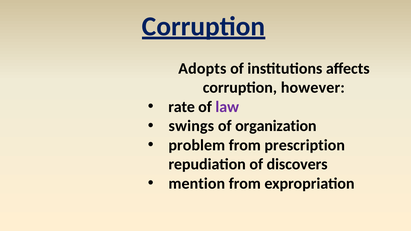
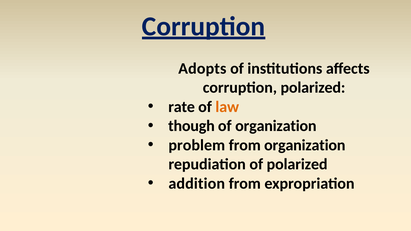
corruption however: however -> polarized (313, 88)
law colour: purple -> orange (227, 107)
swings: swings -> though (191, 126)
from prescription: prescription -> organization (305, 145)
of discovers: discovers -> polarized (297, 164)
mention: mention -> addition (197, 184)
